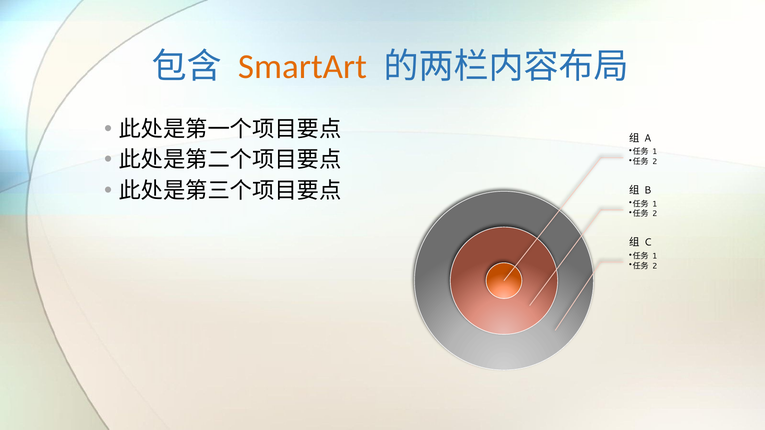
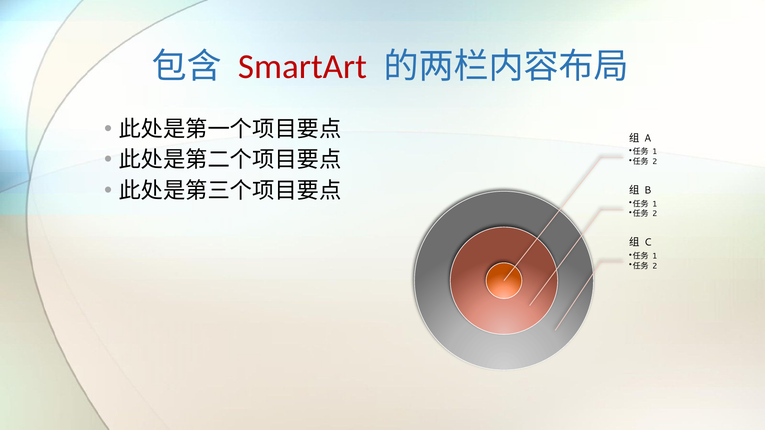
SmartArt colour: orange -> red (302, 67)
